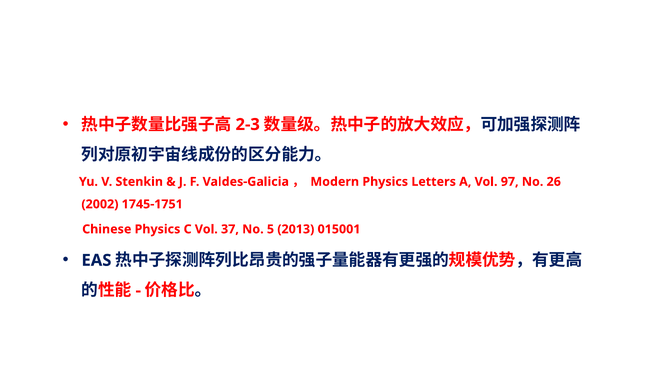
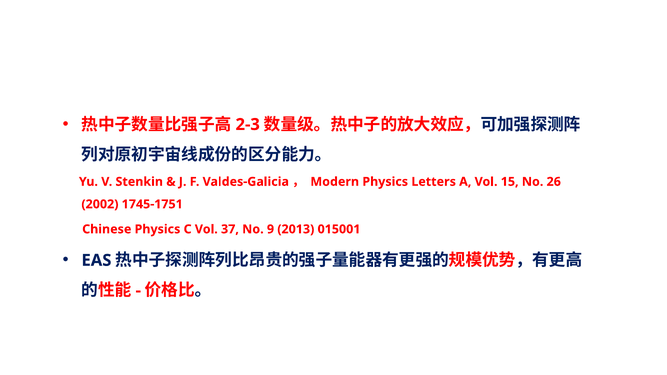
97: 97 -> 15 (510, 182)
5: 5 -> 9 (270, 229)
